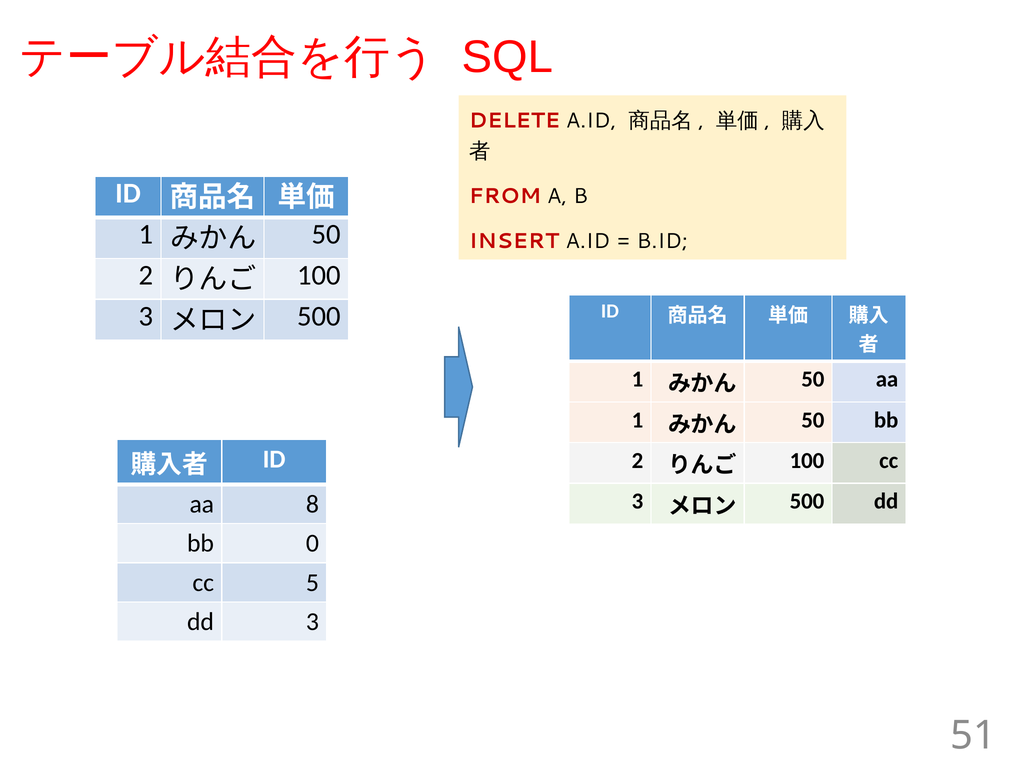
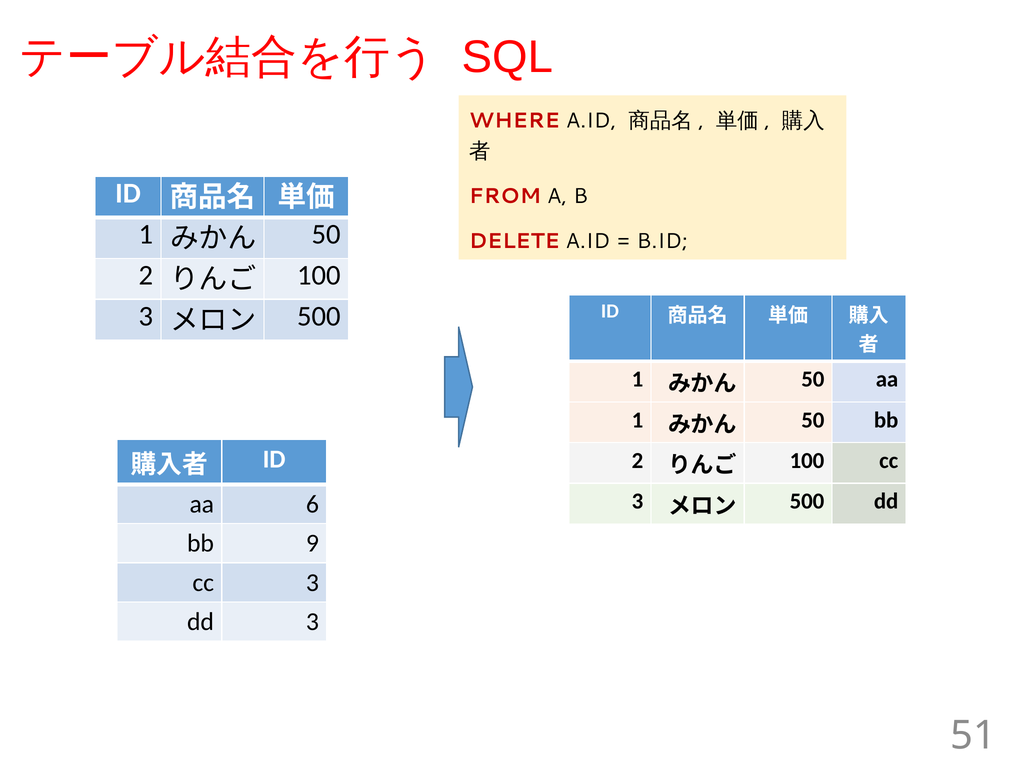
DELETE: DELETE -> WHERE (514, 120)
INSERT: INSERT -> DELETE (514, 241)
8: 8 -> 6 (312, 504)
0: 0 -> 9 (312, 543)
5: 5 -> 3 (312, 582)
